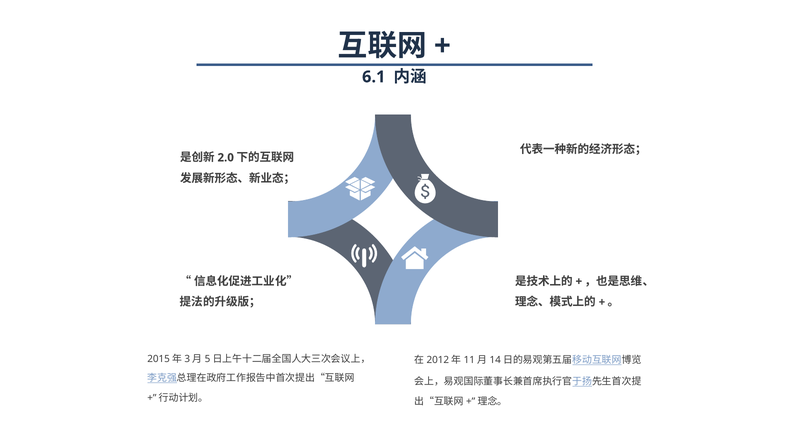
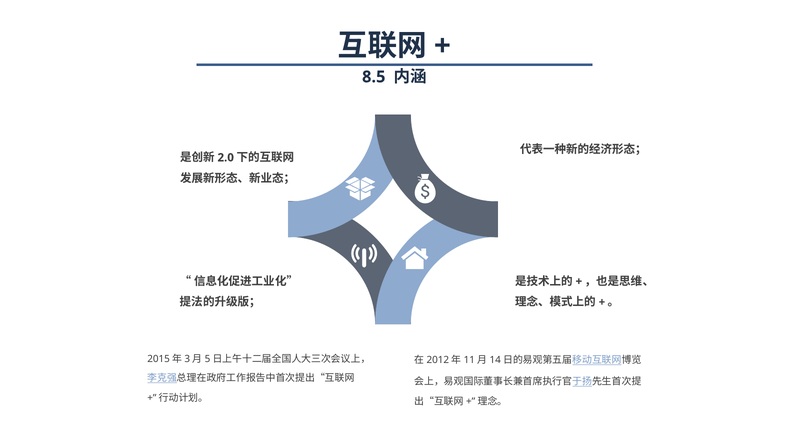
6.1: 6.1 -> 8.5 (374, 77)
